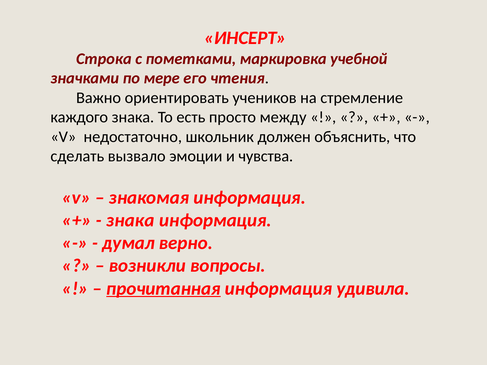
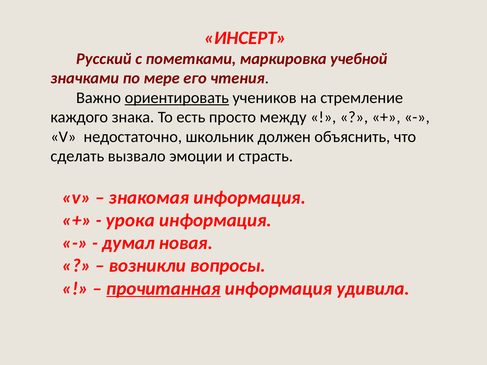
Строка: Строка -> Русский (104, 59)
ориентировать underline: none -> present (177, 98)
чувства: чувства -> страсть (266, 156)
знака: знака -> урока (130, 220)
верно: верно -> новая (186, 243)
